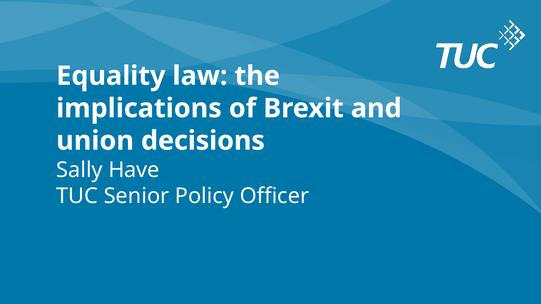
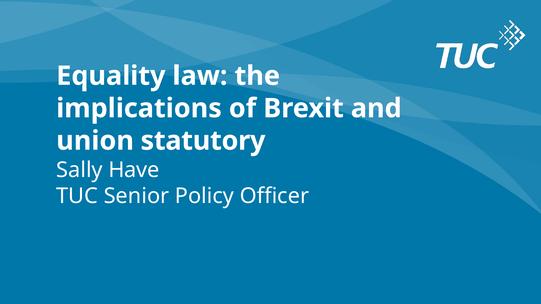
decisions: decisions -> statutory (203, 141)
